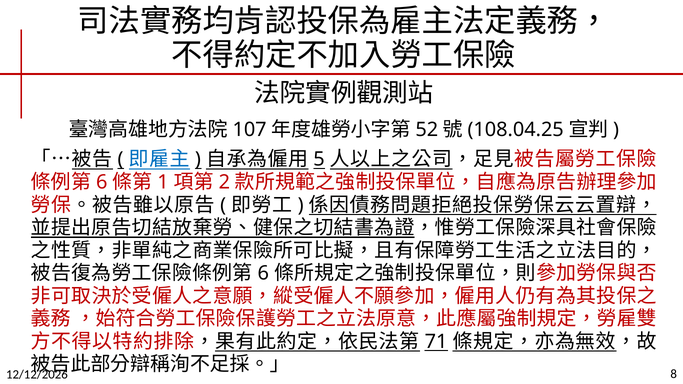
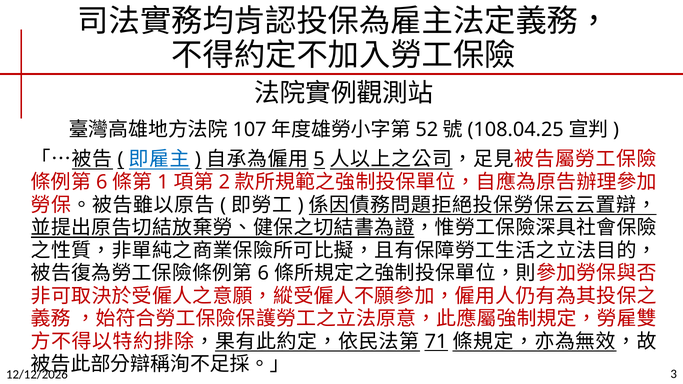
8: 8 -> 3 (674, 374)
